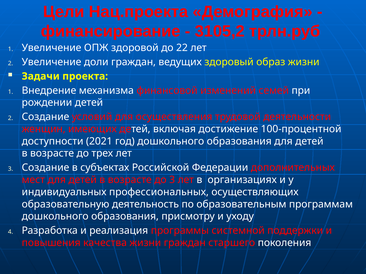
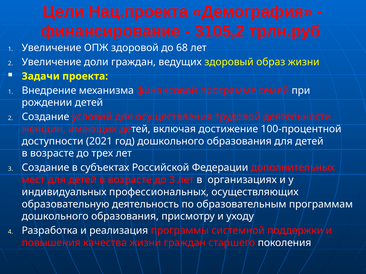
22: 22 -> 68 (182, 48)
изменений: изменений -> программе (228, 91)
